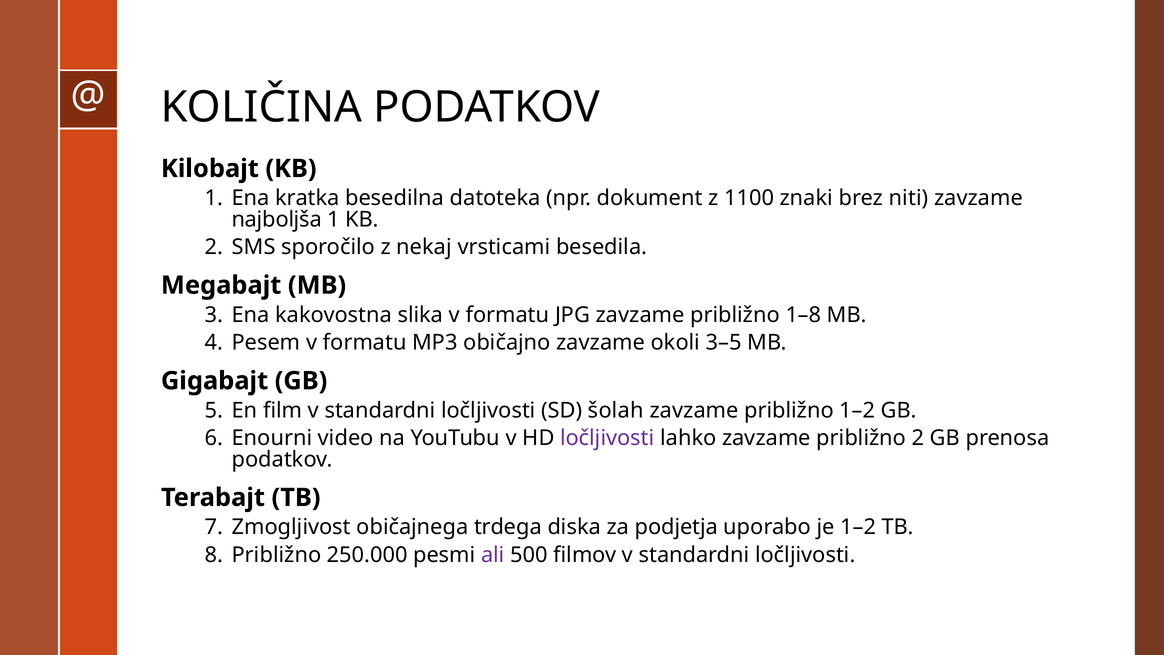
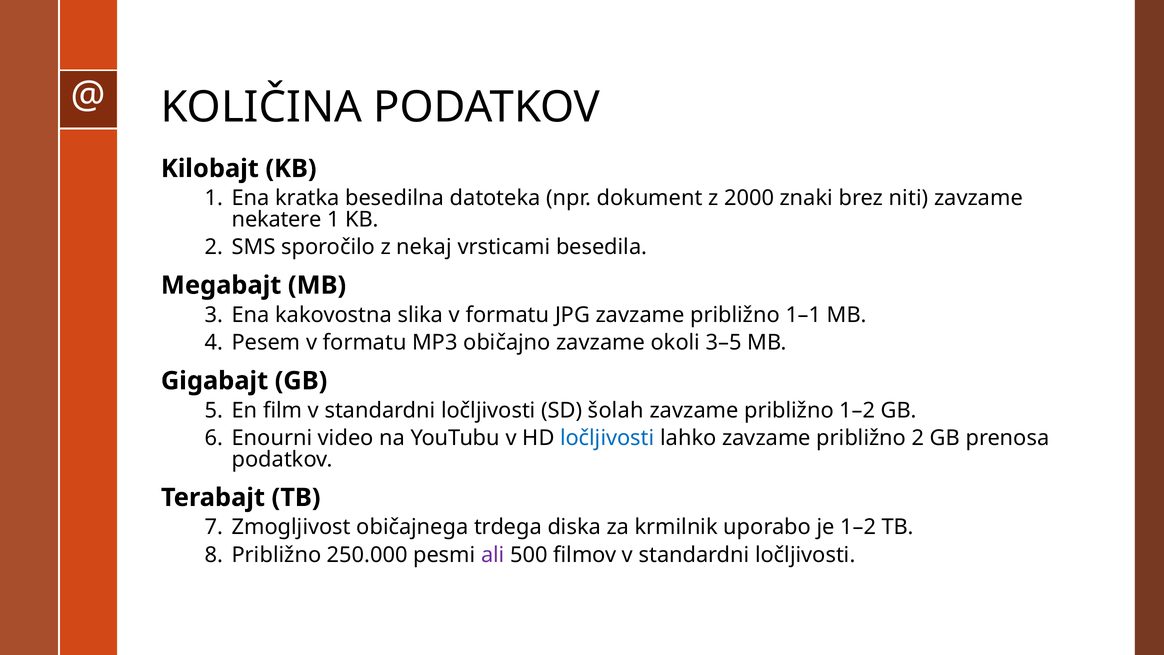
1100: 1100 -> 2000 (749, 198)
najboljša: najboljša -> nekatere (277, 219)
1–8: 1–8 -> 1–1 (803, 315)
ločljivosti colour: purple -> blue (607, 438)
podjetja: podjetja -> krmilnik (676, 527)
